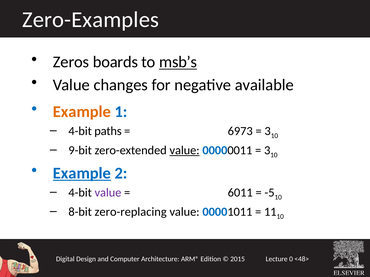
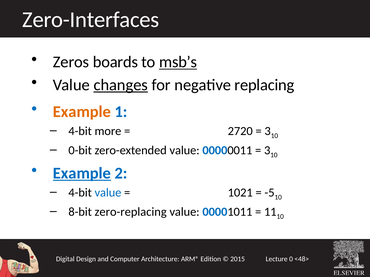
Zero-Examples: Zero-Examples -> Zero-Interfaces (91, 20)
changes underline: none -> present (121, 85)
available: available -> replacing (264, 85)
paths: paths -> more (108, 131)
6973: 6973 -> 2720 (240, 131)
9-bit: 9-bit -> 0-bit (80, 151)
value underline: present -> none (185, 151)
value colour: purple -> blue (108, 193)
6011: 6011 -> 1021 (240, 193)
